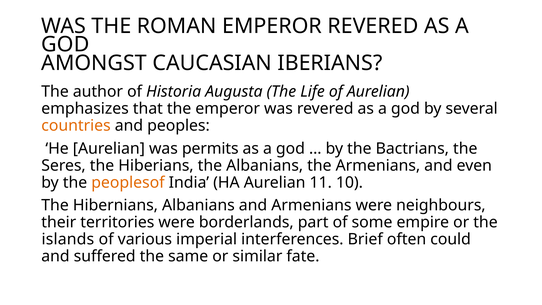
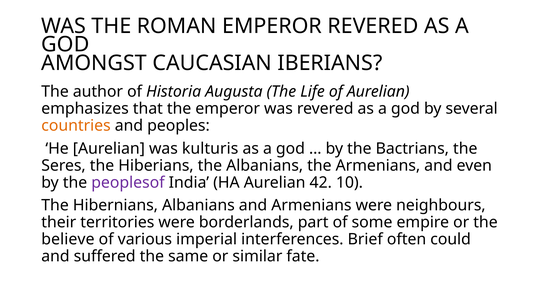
permits: permits -> kulturis (210, 148)
peoplesof colour: orange -> purple (128, 182)
11: 11 -> 42 (321, 182)
islands: islands -> believe (68, 239)
